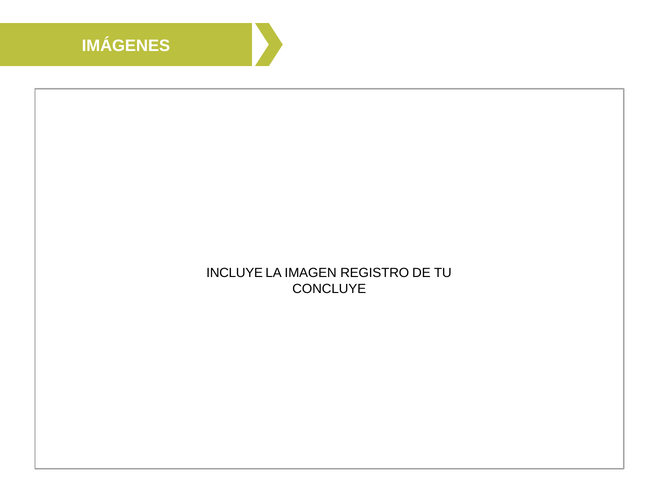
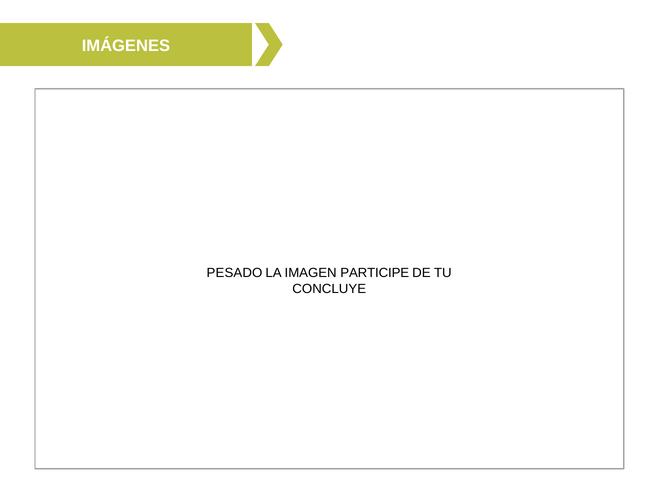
INCLUYE: INCLUYE -> PESADO (235, 273)
REGISTRO: REGISTRO -> PARTICIPE (375, 273)
